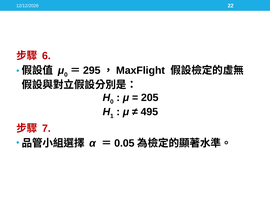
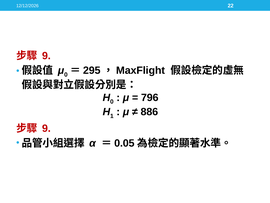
6: 6 -> 9 (46, 56)
205: 205 -> 796 (150, 97)
495: 495 -> 886 (149, 112)
7: 7 -> 9 (46, 128)
